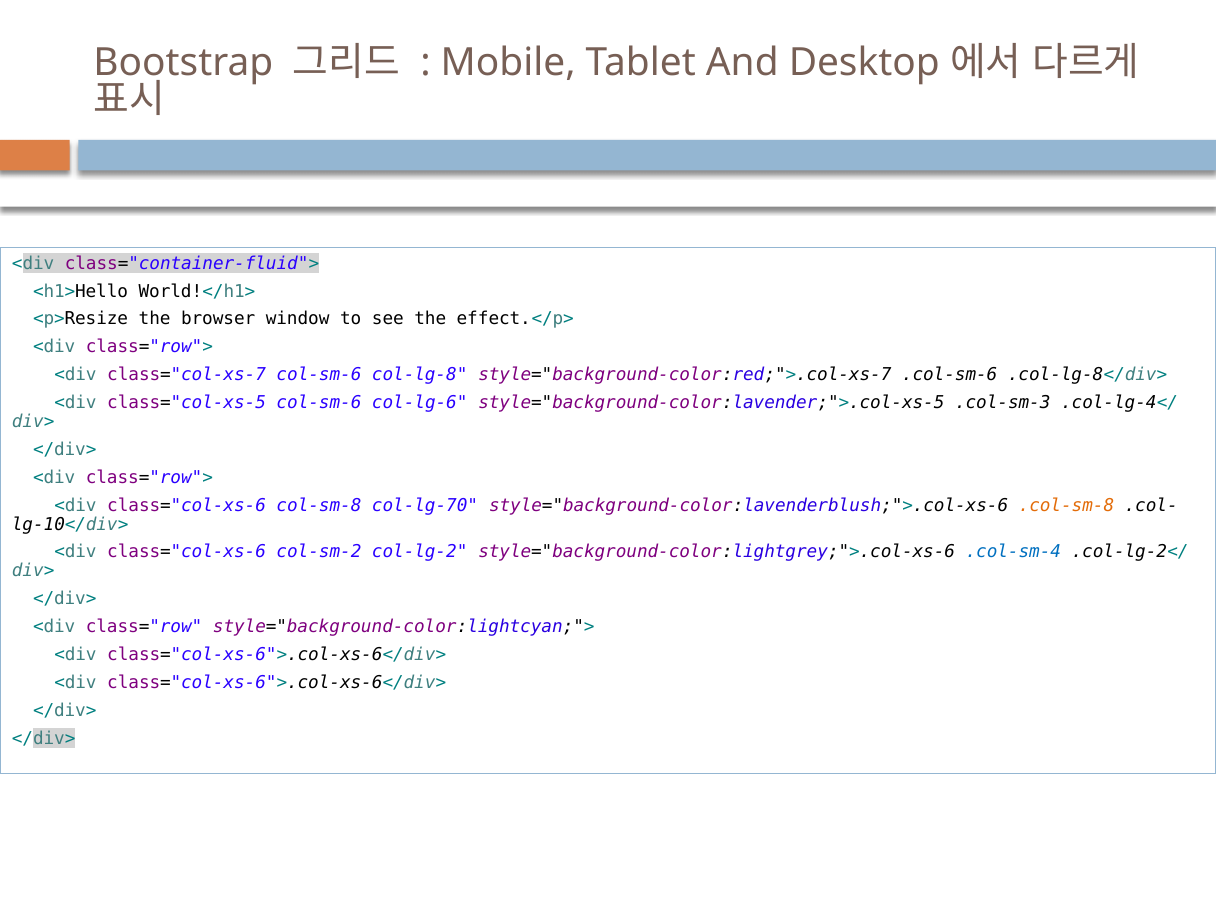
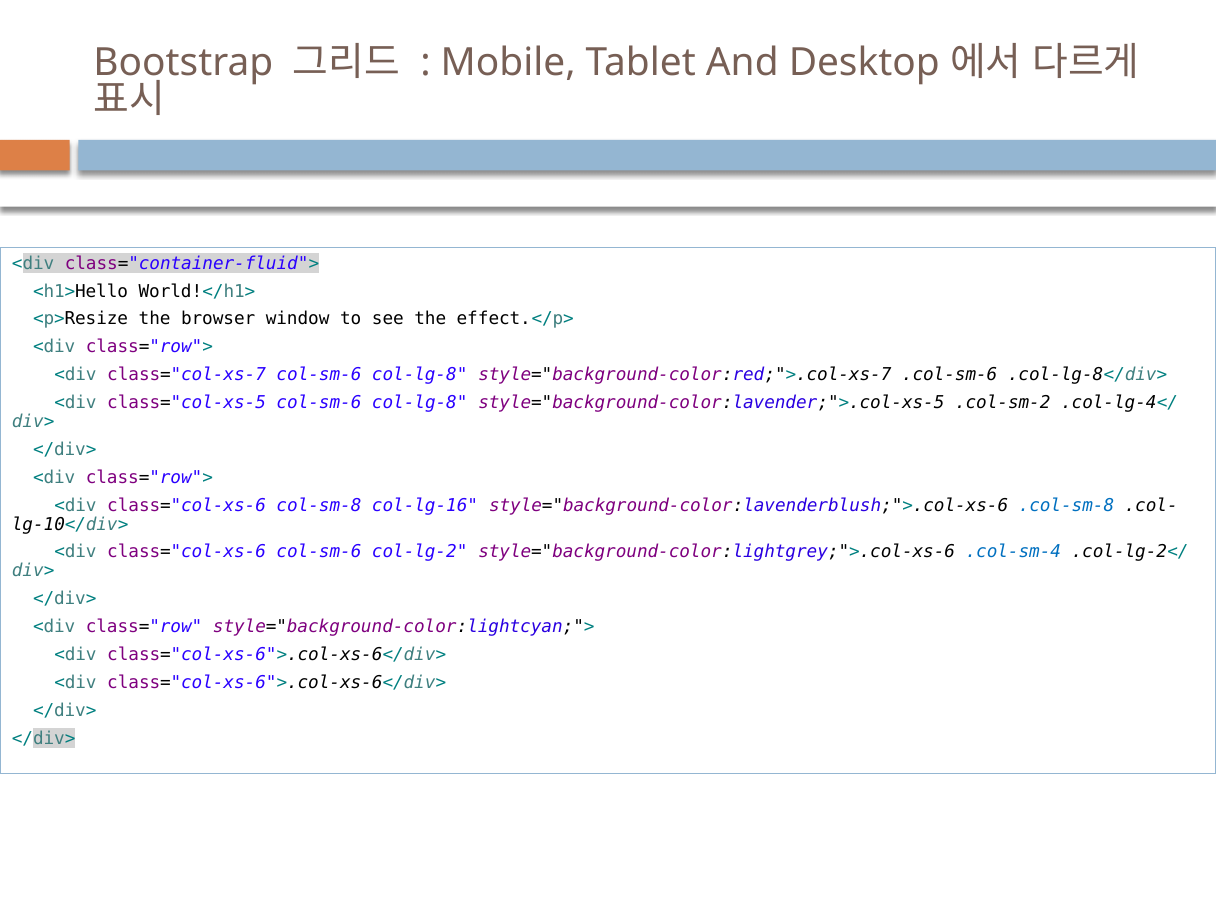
class="col-xs-5 col-sm-6 col-lg-6: col-lg-6 -> col-lg-8 (420, 403)
.col-sm-3: .col-sm-3 -> .col-sm-2 (1003, 403)
col-lg-70: col-lg-70 -> col-lg-16 (425, 505)
.col-sm-8 colour: orange -> blue (1066, 505)
class="col-xs-6 col-sm-2: col-sm-2 -> col-sm-6 (319, 552)
